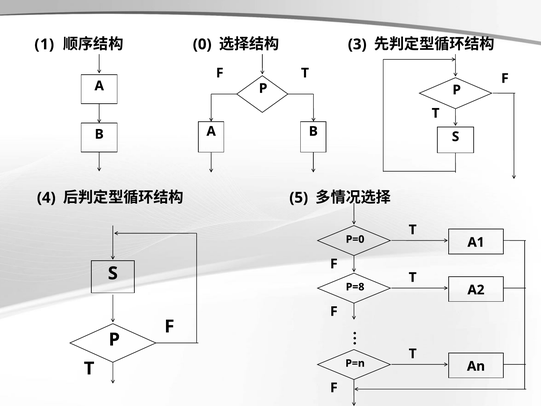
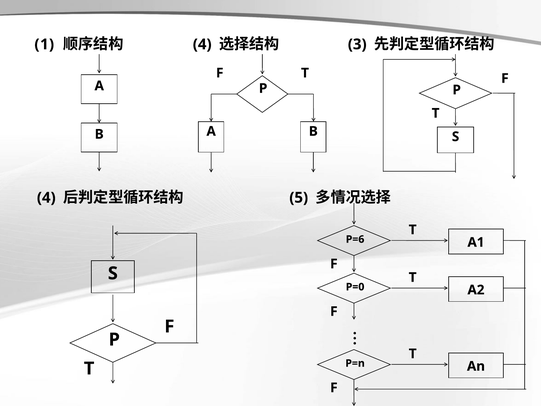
0: 0 -> 4 (202, 44)
P=0: P=0 -> P=6 (355, 239)
P=8: P=8 -> P=0 (355, 287)
